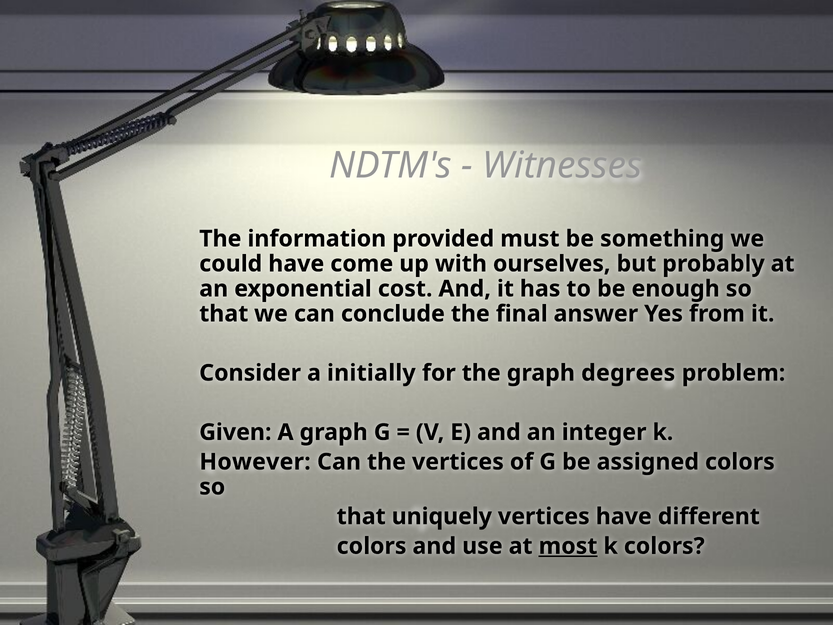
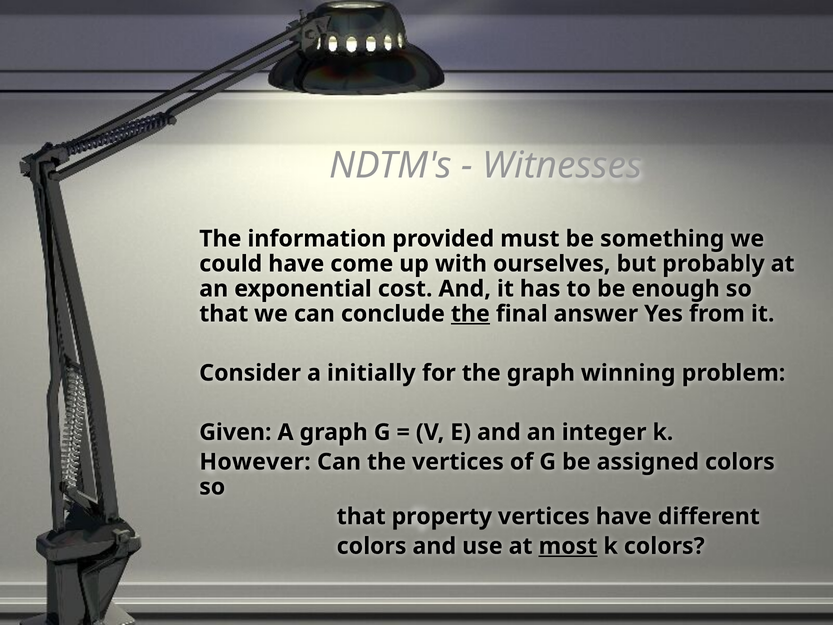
the underline: none -> present (470, 314)
degrees: degrees -> winning (628, 373)
uniquely: uniquely -> property (442, 516)
